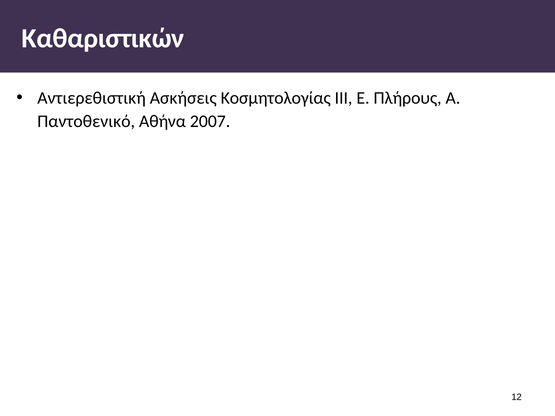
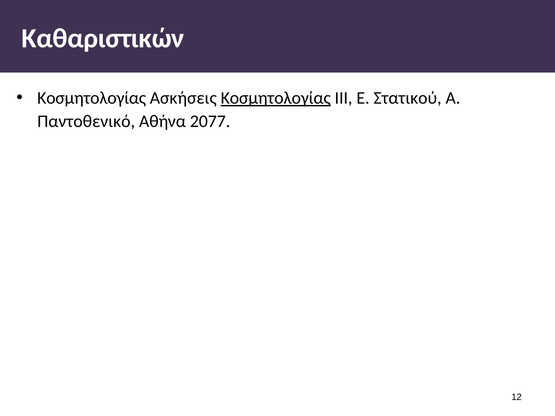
Αντιερεθιστική: Αντιερεθιστική -> Κοσμητολογίας (92, 98)
Κοσμητολογίας underline: none -> present (276, 98)
Πλήρους: Πλήρους -> Στατικού (408, 98)
2007: 2007 -> 2077 (210, 122)
